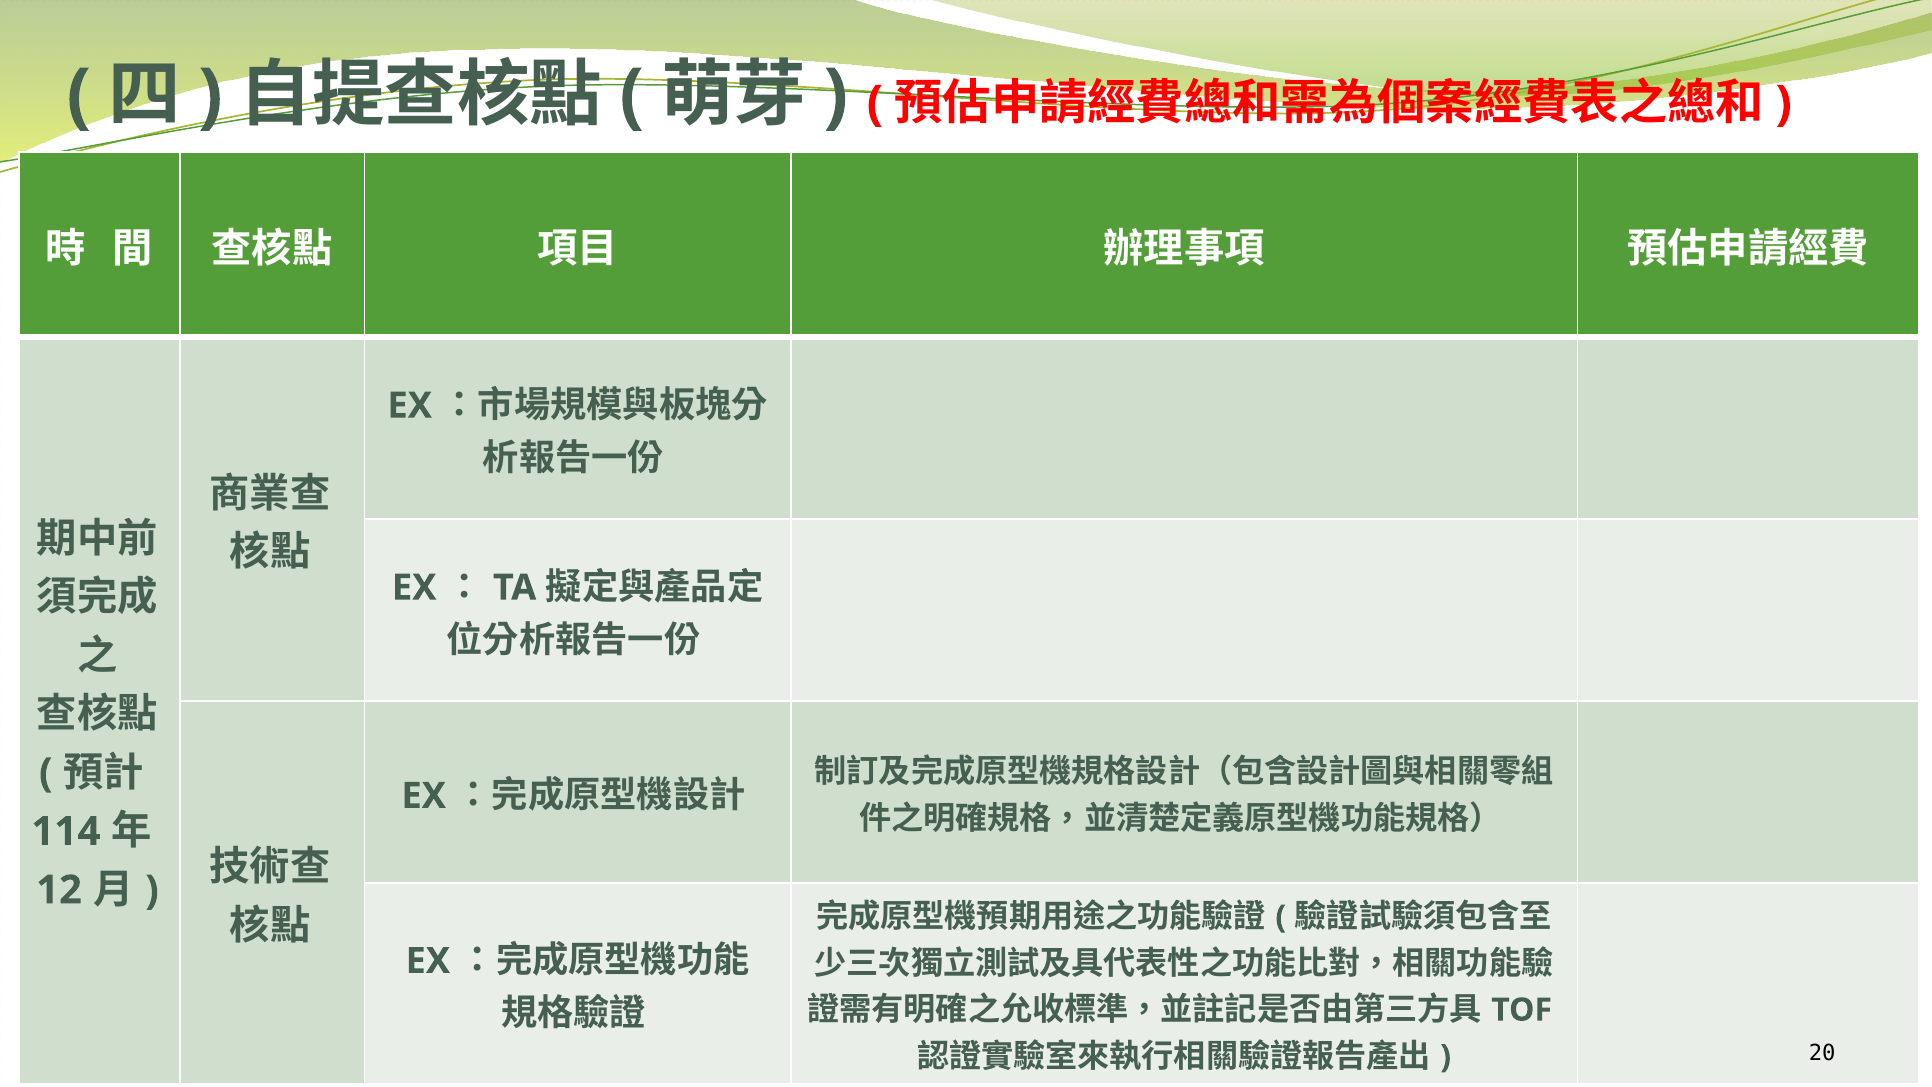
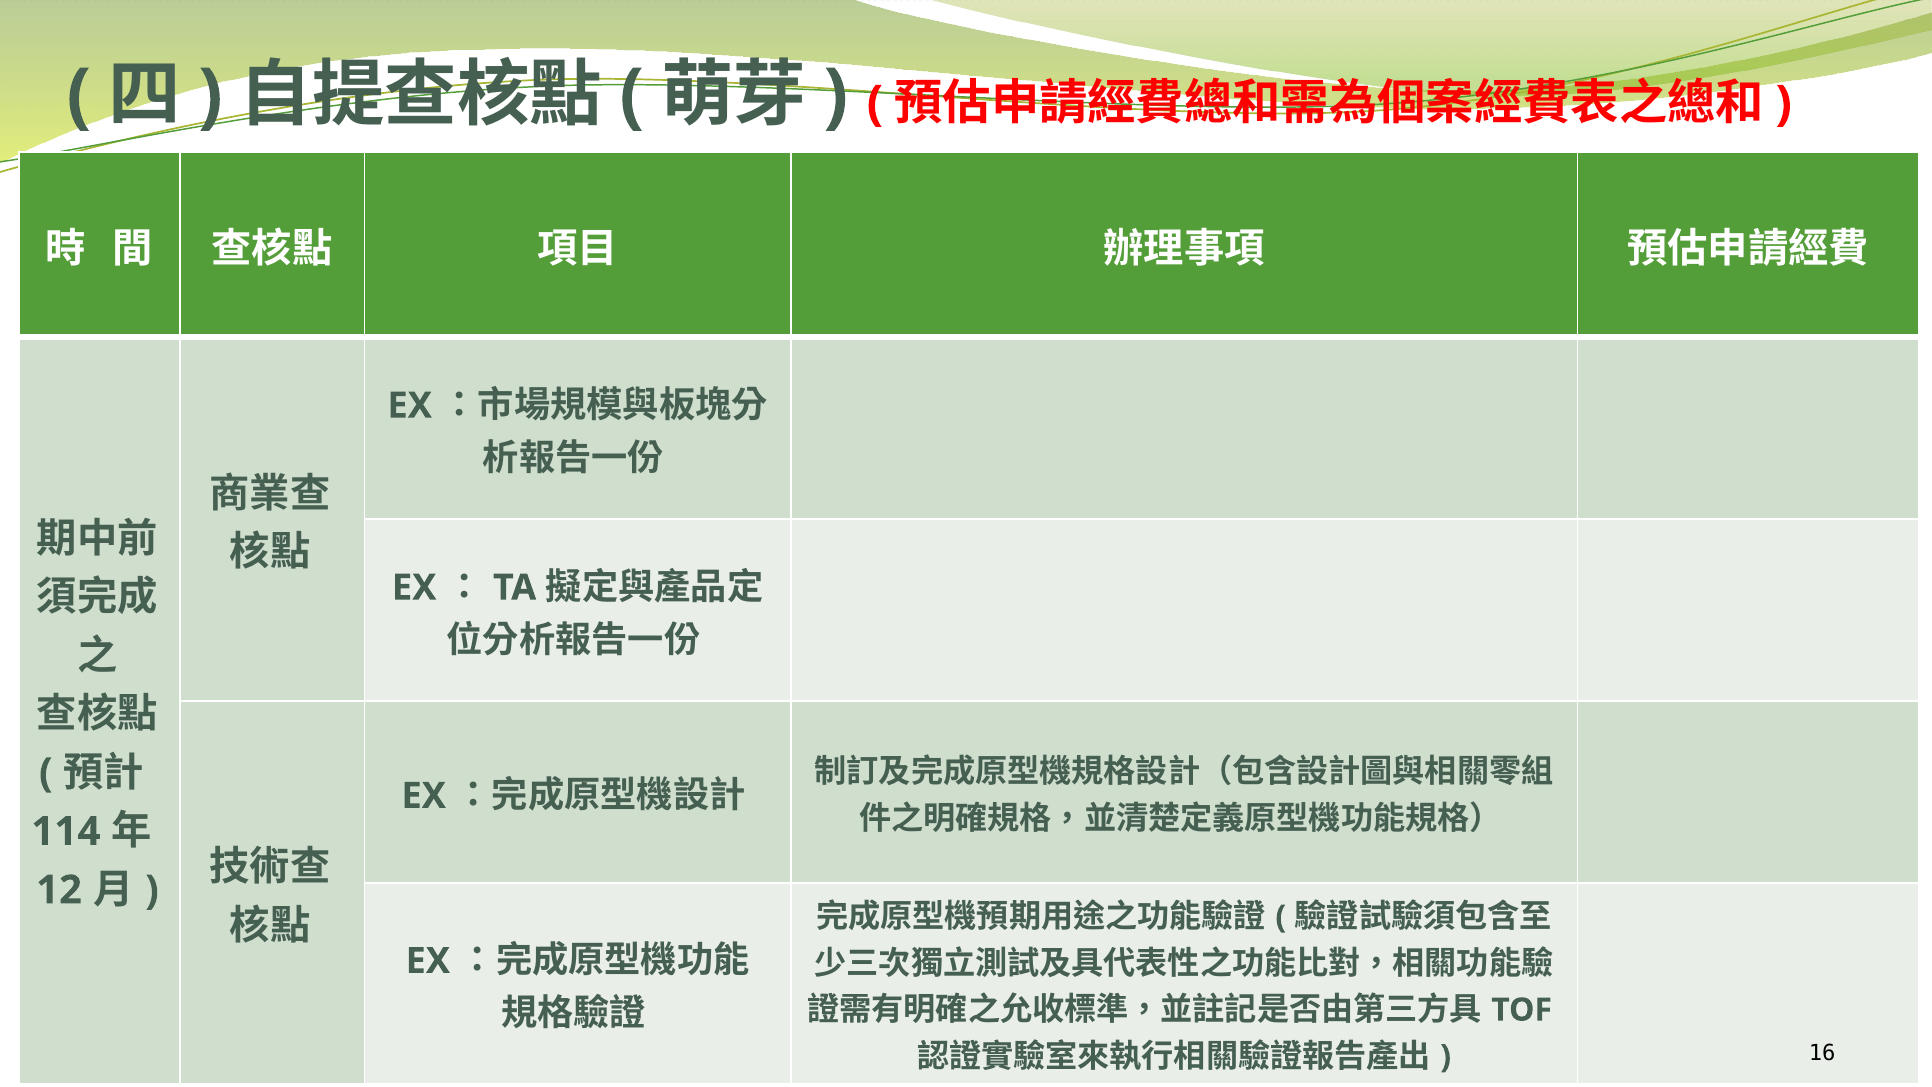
20: 20 -> 16 (1822, 1053)
